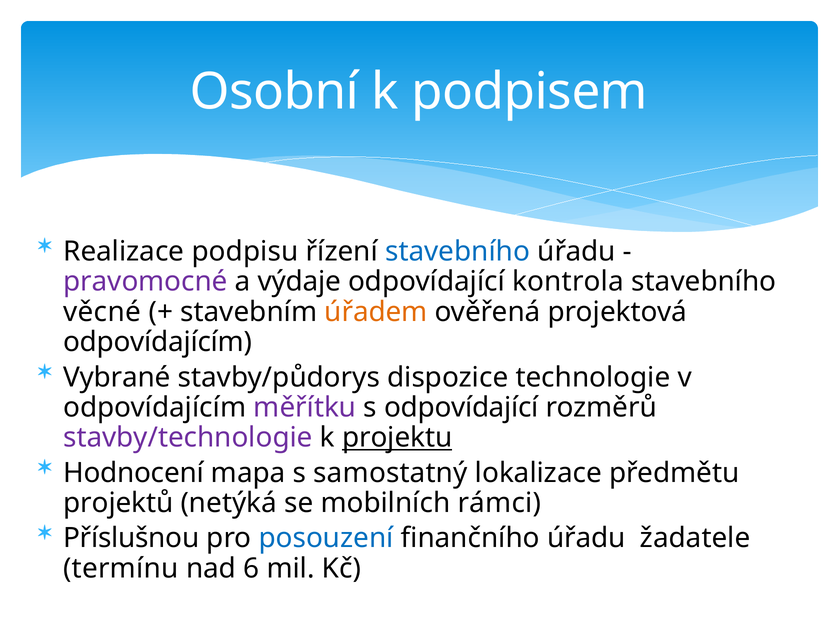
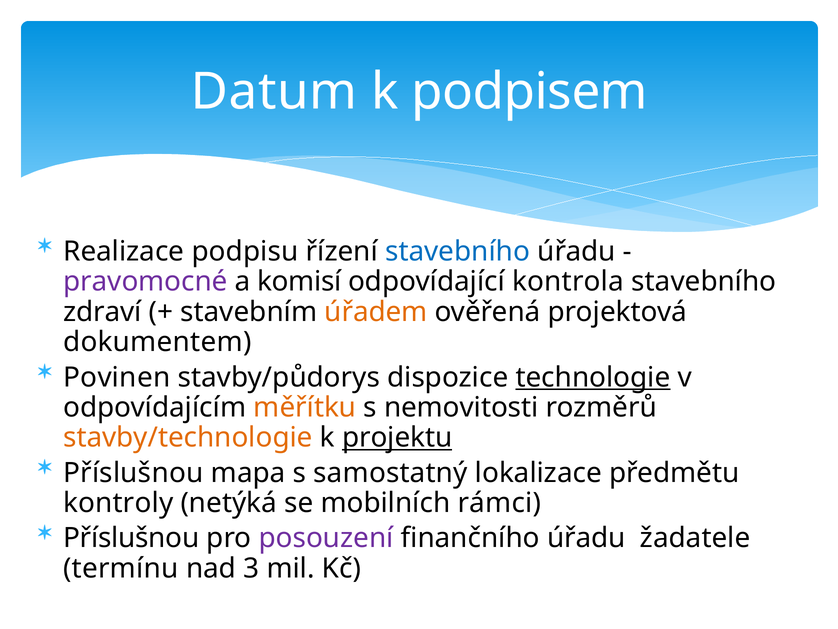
Osobní: Osobní -> Datum (274, 92)
výdaje: výdaje -> komisí (299, 282)
věcné: věcné -> zdraví (102, 312)
odpovídajícím: odpovídajícím -> dokumentem (157, 342)
Vybrané: Vybrané -> Povinen (117, 377)
technologie underline: none -> present (593, 377)
měřítku colour: purple -> orange (305, 407)
s odpovídající: odpovídající -> nemovitosti (461, 407)
stavby/technologie colour: purple -> orange (188, 437)
Hodnocení: Hodnocení -> Příslušnou (133, 472)
projektů: projektů -> kontroly (118, 503)
posouzení colour: blue -> purple (326, 538)
6: 6 -> 3 (251, 568)
